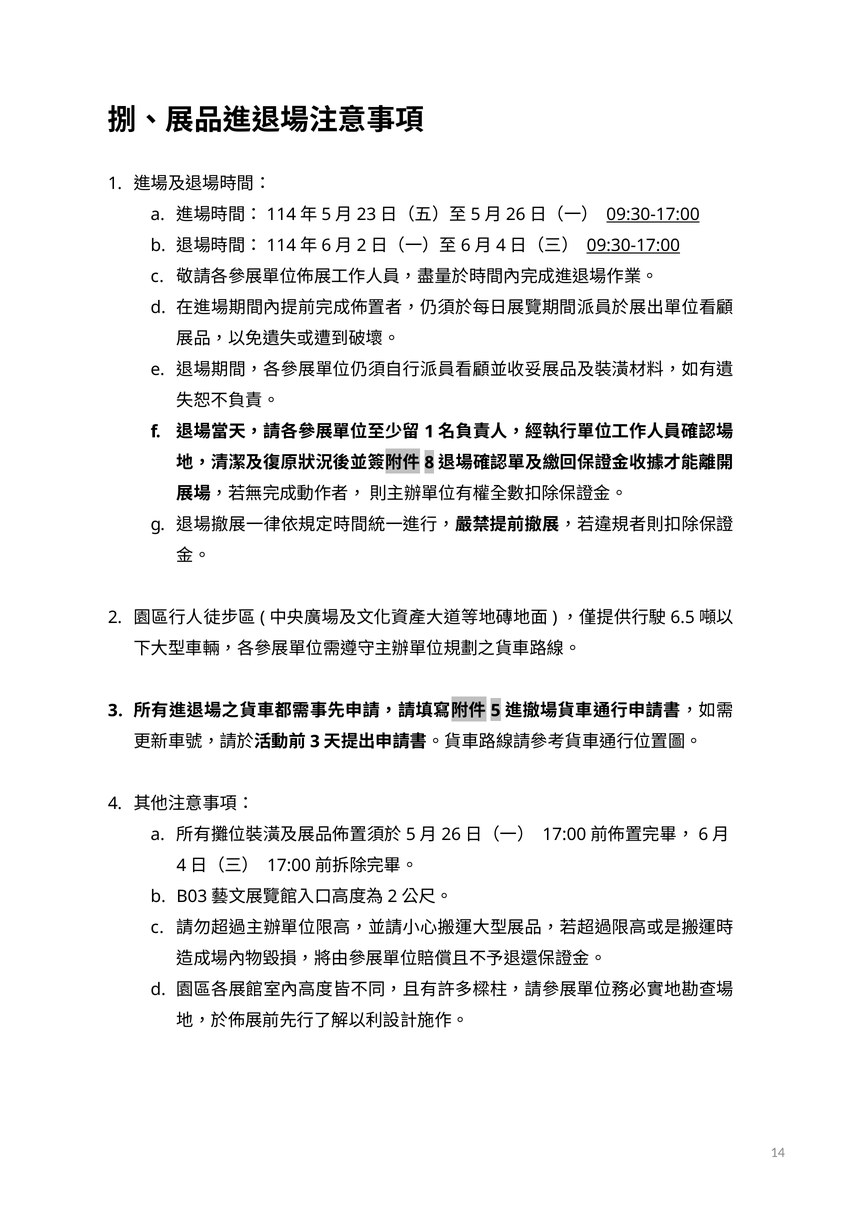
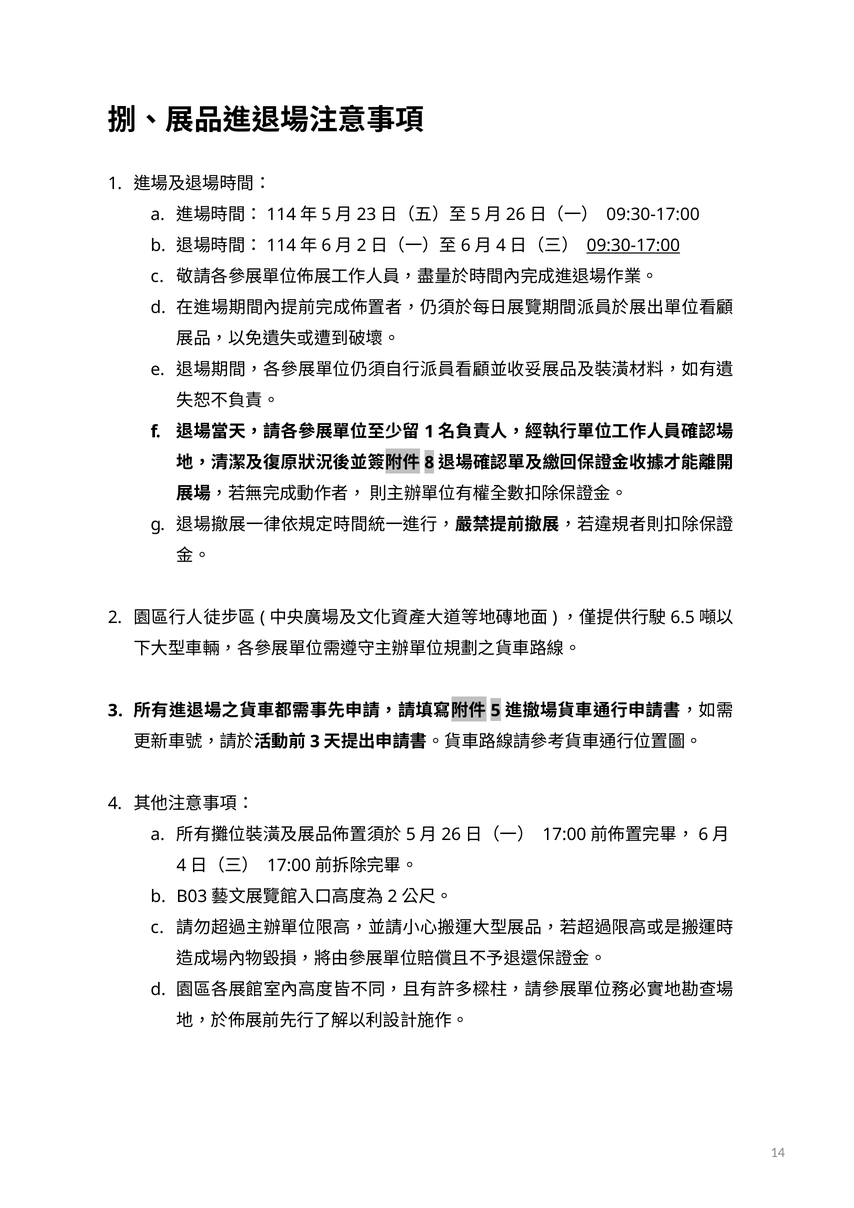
09:30-17:00 underline: present -> none (653, 215)
